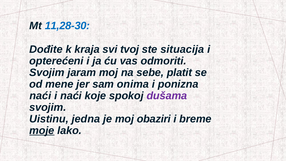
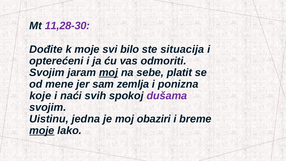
11,28-30 colour: blue -> purple (67, 26)
k kraja: kraja -> moje (87, 49)
tvoj: tvoj -> bilo (130, 49)
moj underline: none -> present (109, 72)
onima: onima -> zemlja (133, 84)
naći: naći -> koje (40, 96)
koje: koje -> svih (95, 96)
